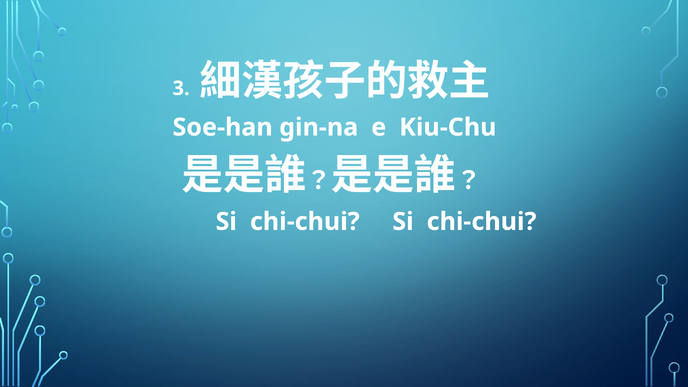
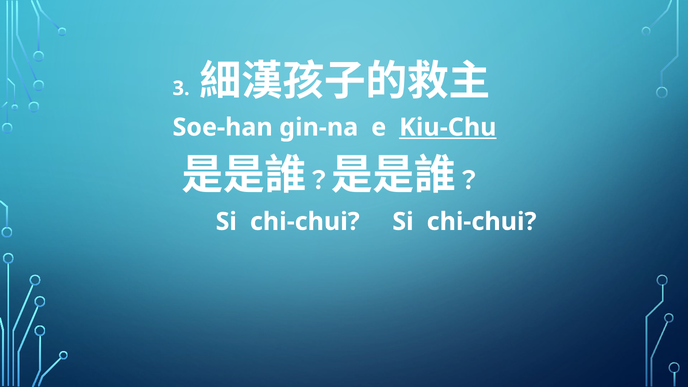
Kiu-Chu underline: none -> present (448, 127)
